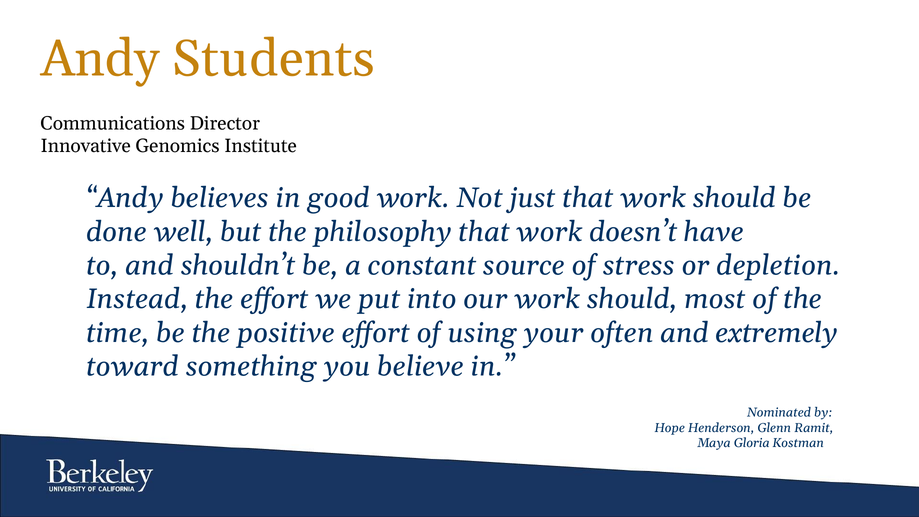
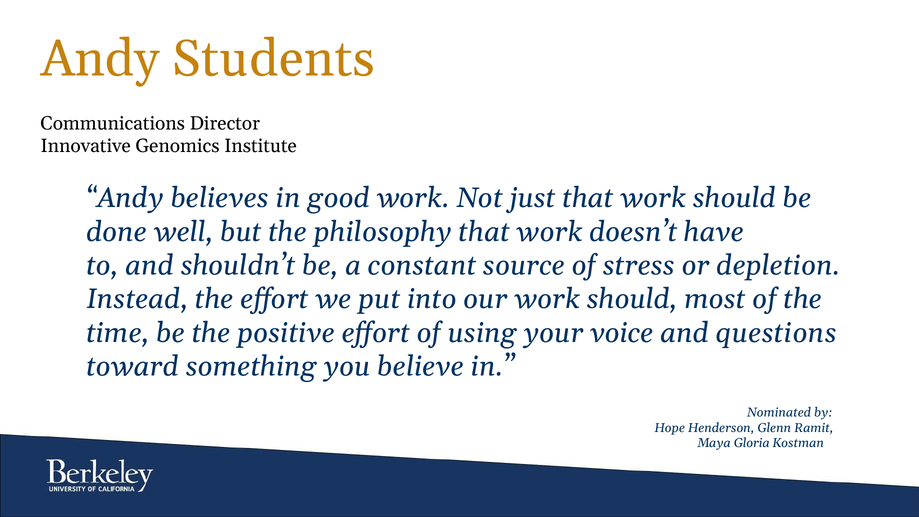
often: often -> voice (622, 333)
extremely: extremely -> questions (776, 333)
